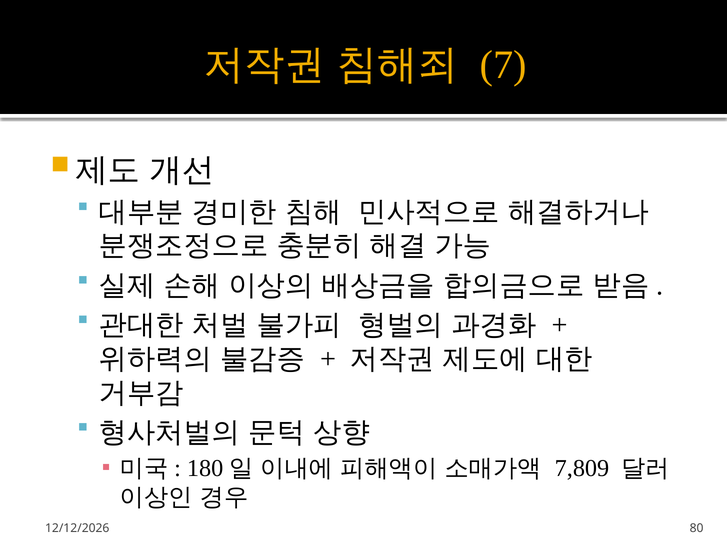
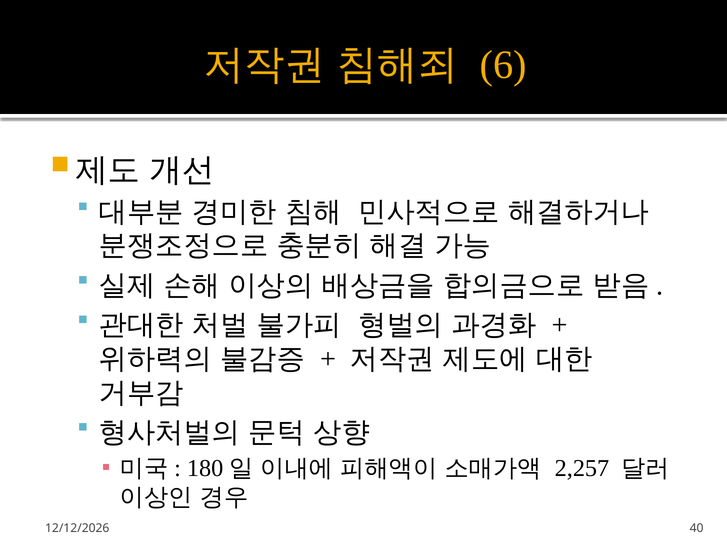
7: 7 -> 6 (503, 65)
7,809: 7,809 -> 2,257 (582, 469)
80: 80 -> 40 (697, 528)
